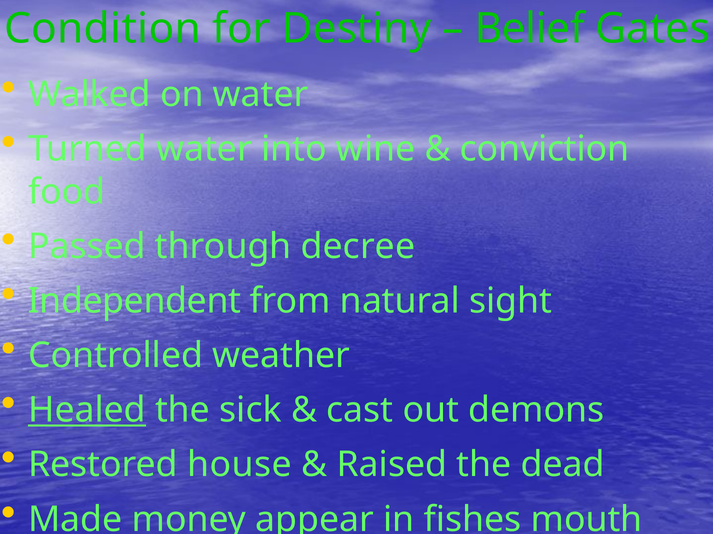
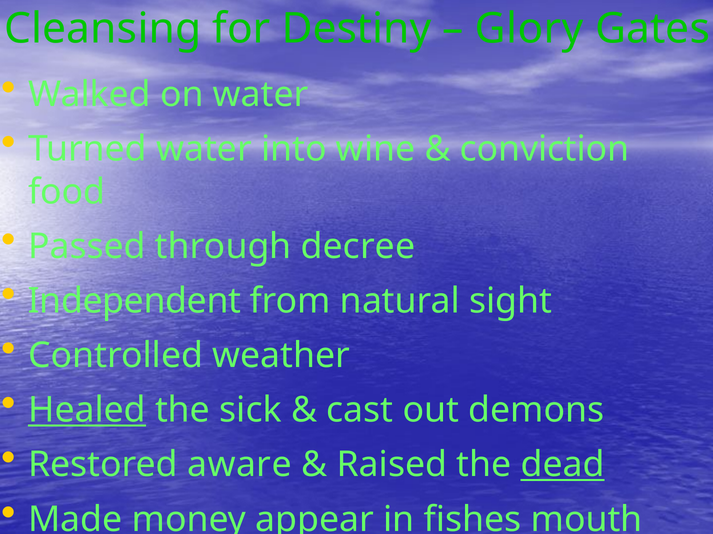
Condition: Condition -> Cleansing (103, 29)
Belief: Belief -> Glory (529, 29)
house: house -> aware (239, 465)
dead underline: none -> present (563, 465)
